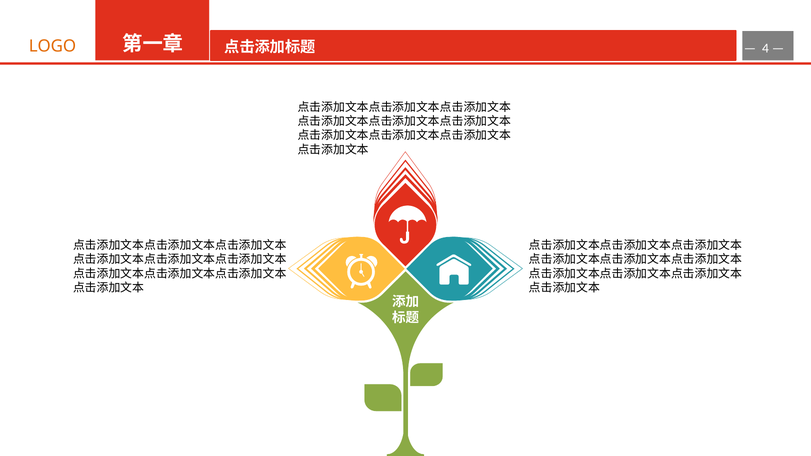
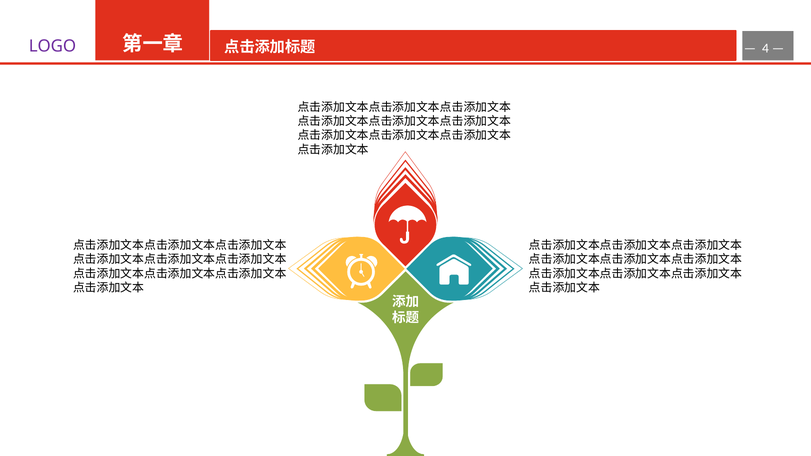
LOGO colour: orange -> purple (52, 46)
